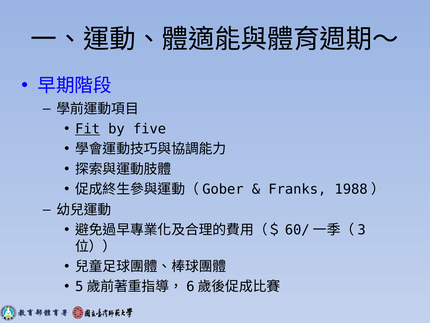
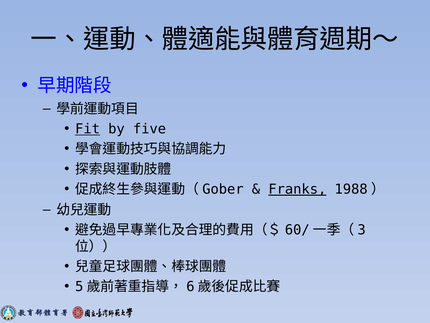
Franks underline: none -> present (297, 189)
